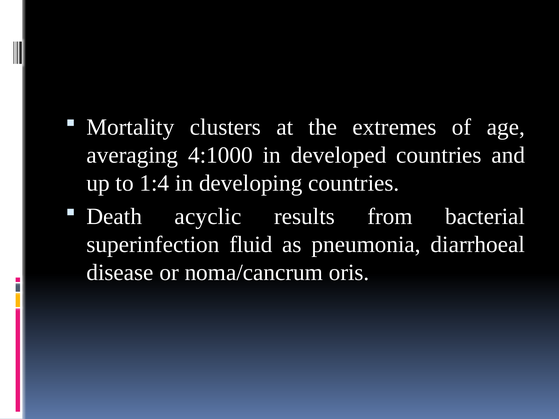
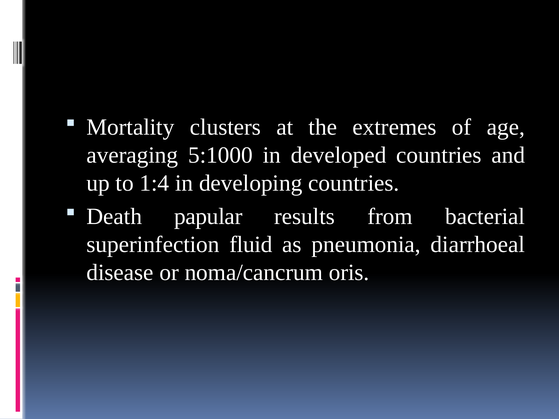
4:1000: 4:1000 -> 5:1000 (221, 155)
acyclic: acyclic -> papular (208, 217)
